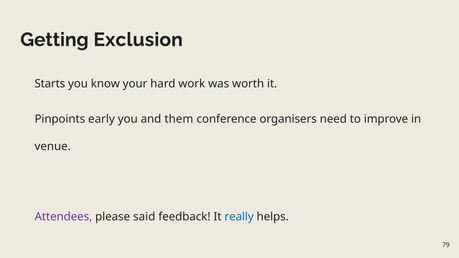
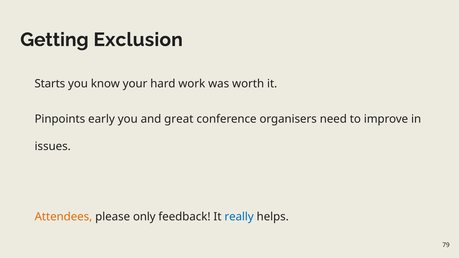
them: them -> great (179, 119)
venue: venue -> issues (53, 147)
Attendees colour: purple -> orange (63, 217)
said: said -> only (144, 217)
